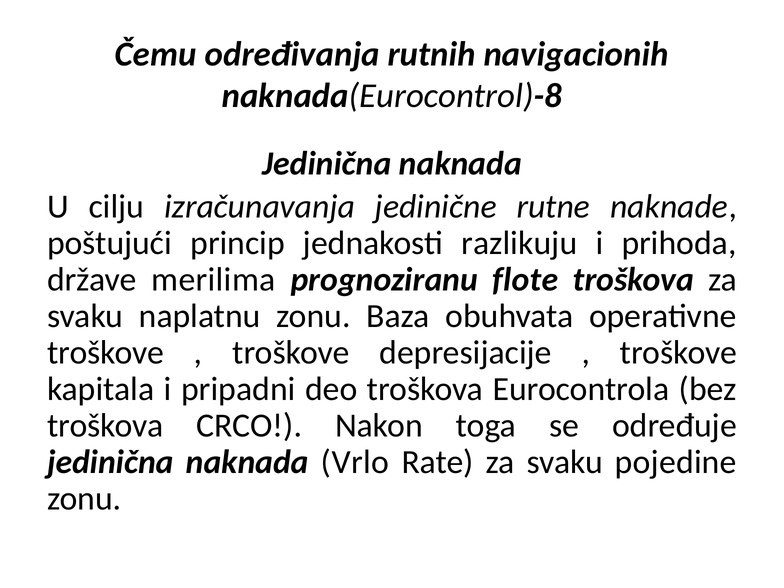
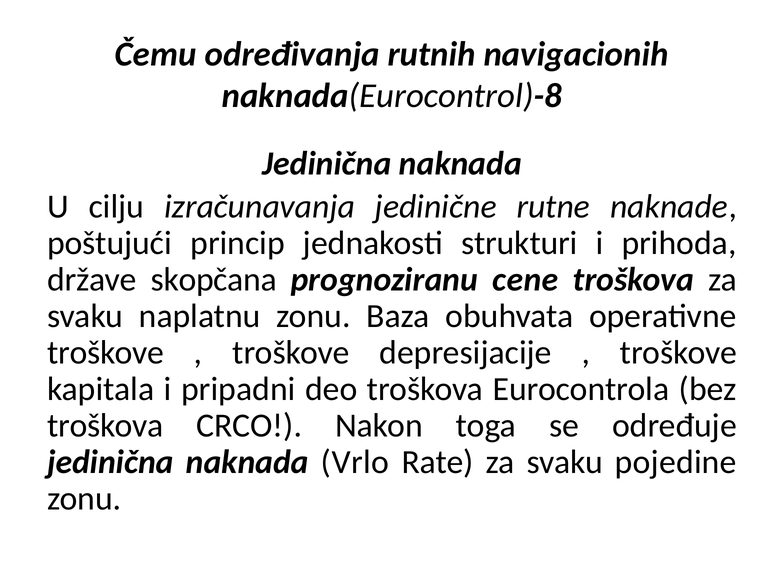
razlikuju: razlikuju -> strukturi (519, 243)
merilima: merilima -> skopčana (214, 279)
flote: flote -> cene (525, 279)
